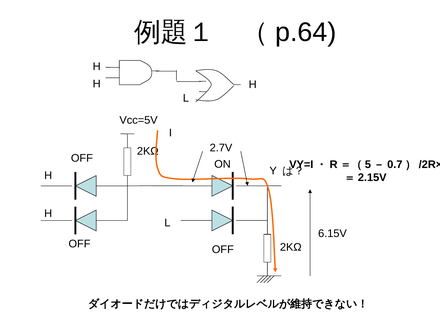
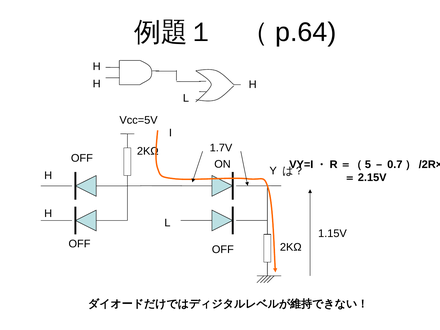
2.7V: 2.7V -> 1.7V (221, 148)
6.15V: 6.15V -> 1.15V (332, 233)
